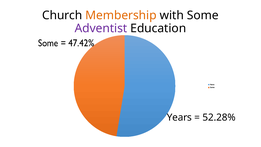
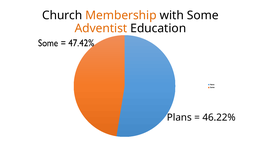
Adventist colour: purple -> orange (101, 28)
Years: Years -> Plans (179, 117)
52.28%: 52.28% -> 46.22% (219, 117)
